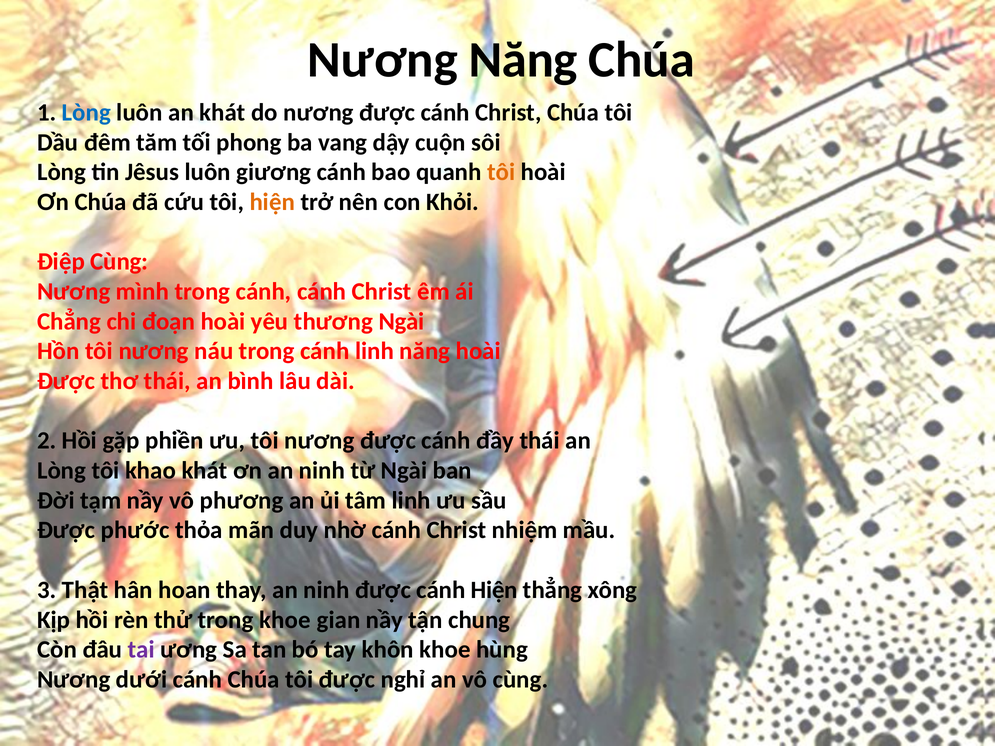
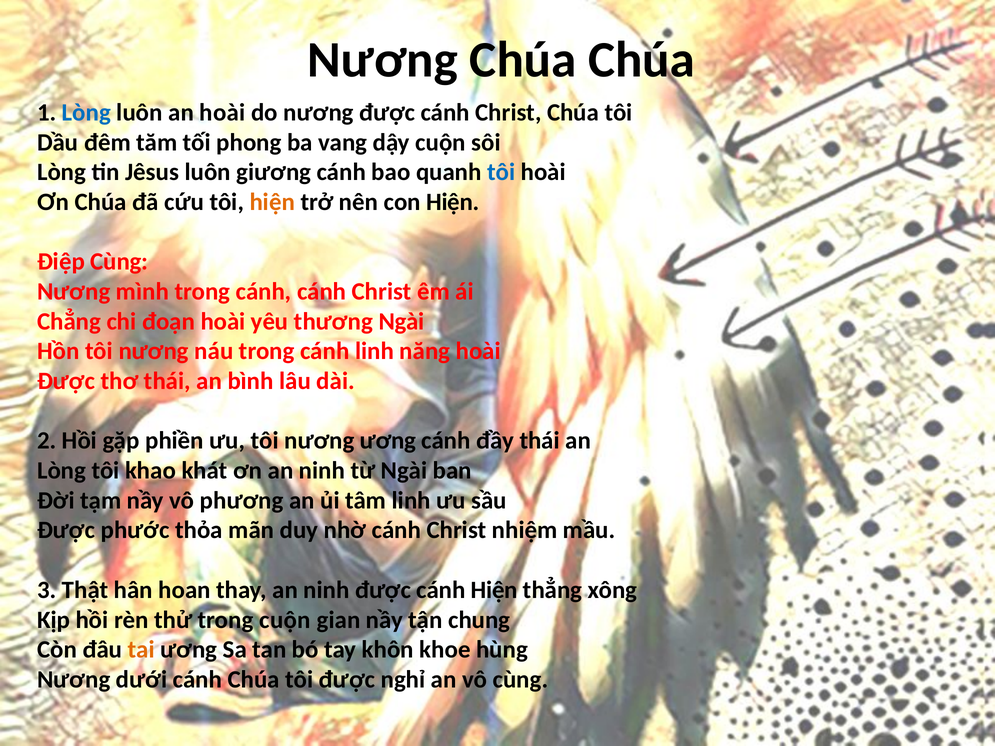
Nương Năng: Năng -> Chúa (523, 60)
an khát: khát -> hoài (222, 113)
tôi colour: orange -> blue (501, 172)
con Khỏi: Khỏi -> Hiện (453, 202)
tôi nương được: được -> ương (388, 441)
trong khoe: khoe -> cuộn (285, 620)
tai colour: purple -> orange (141, 650)
